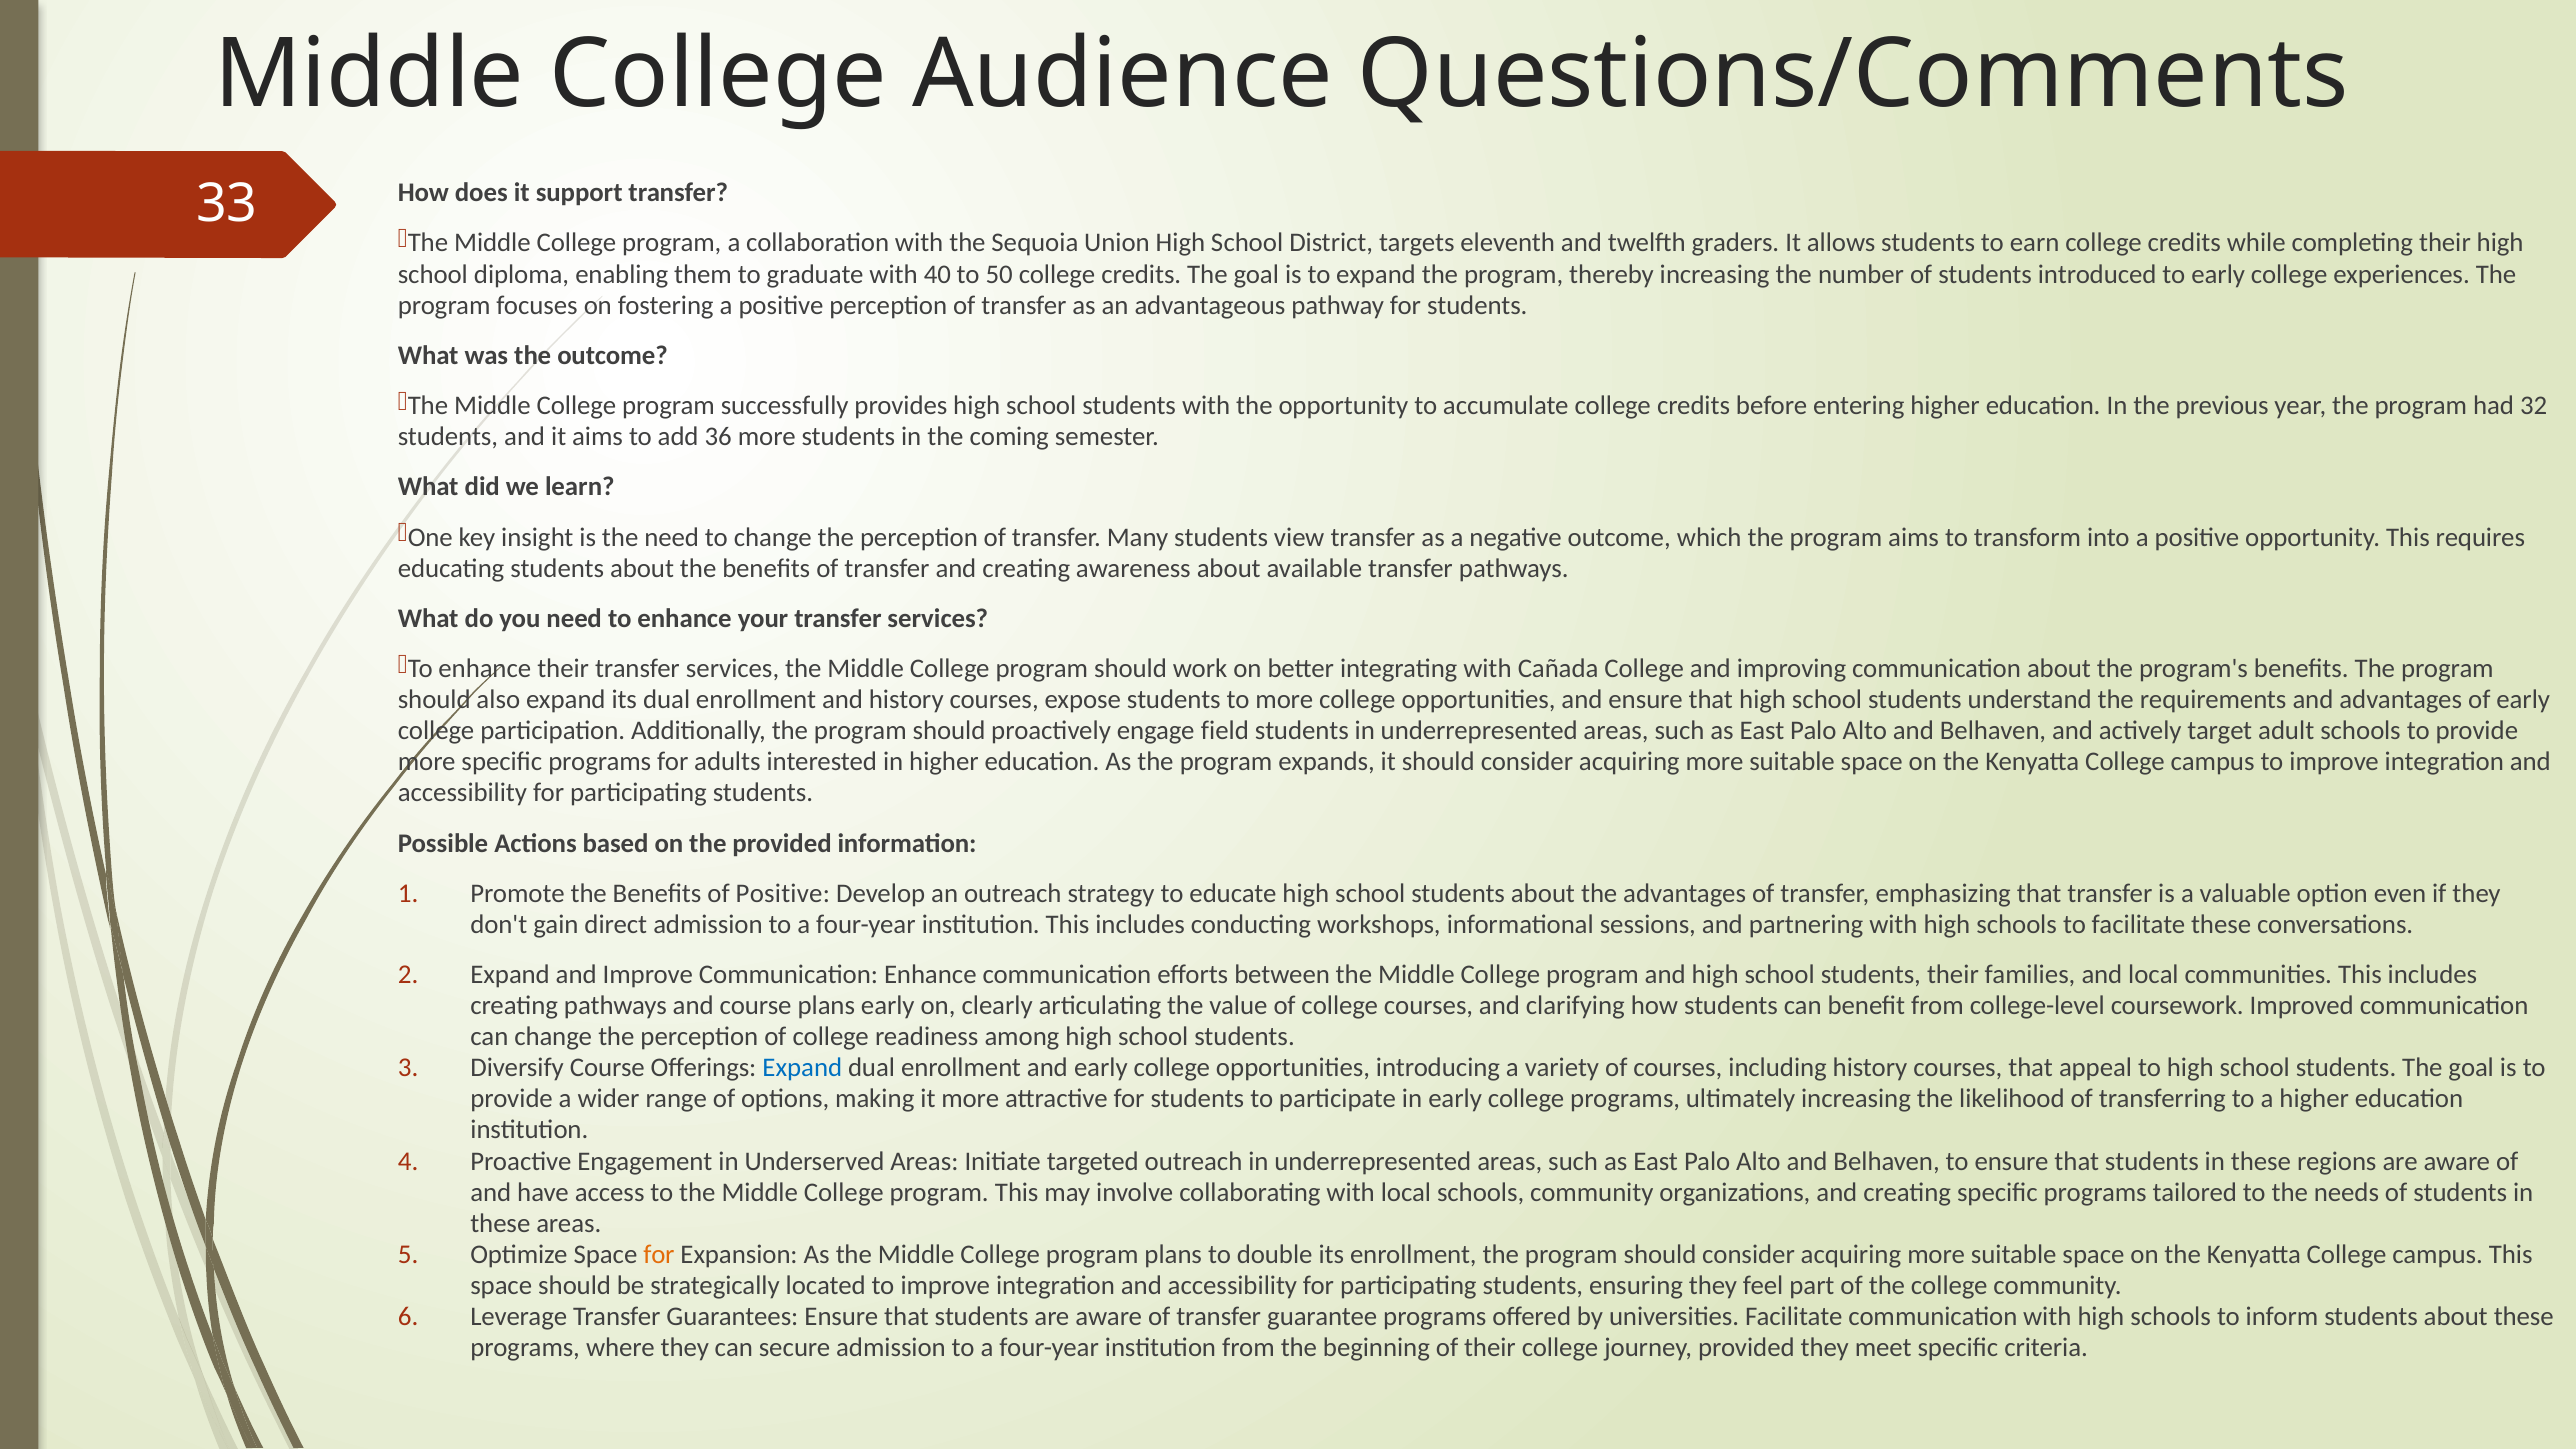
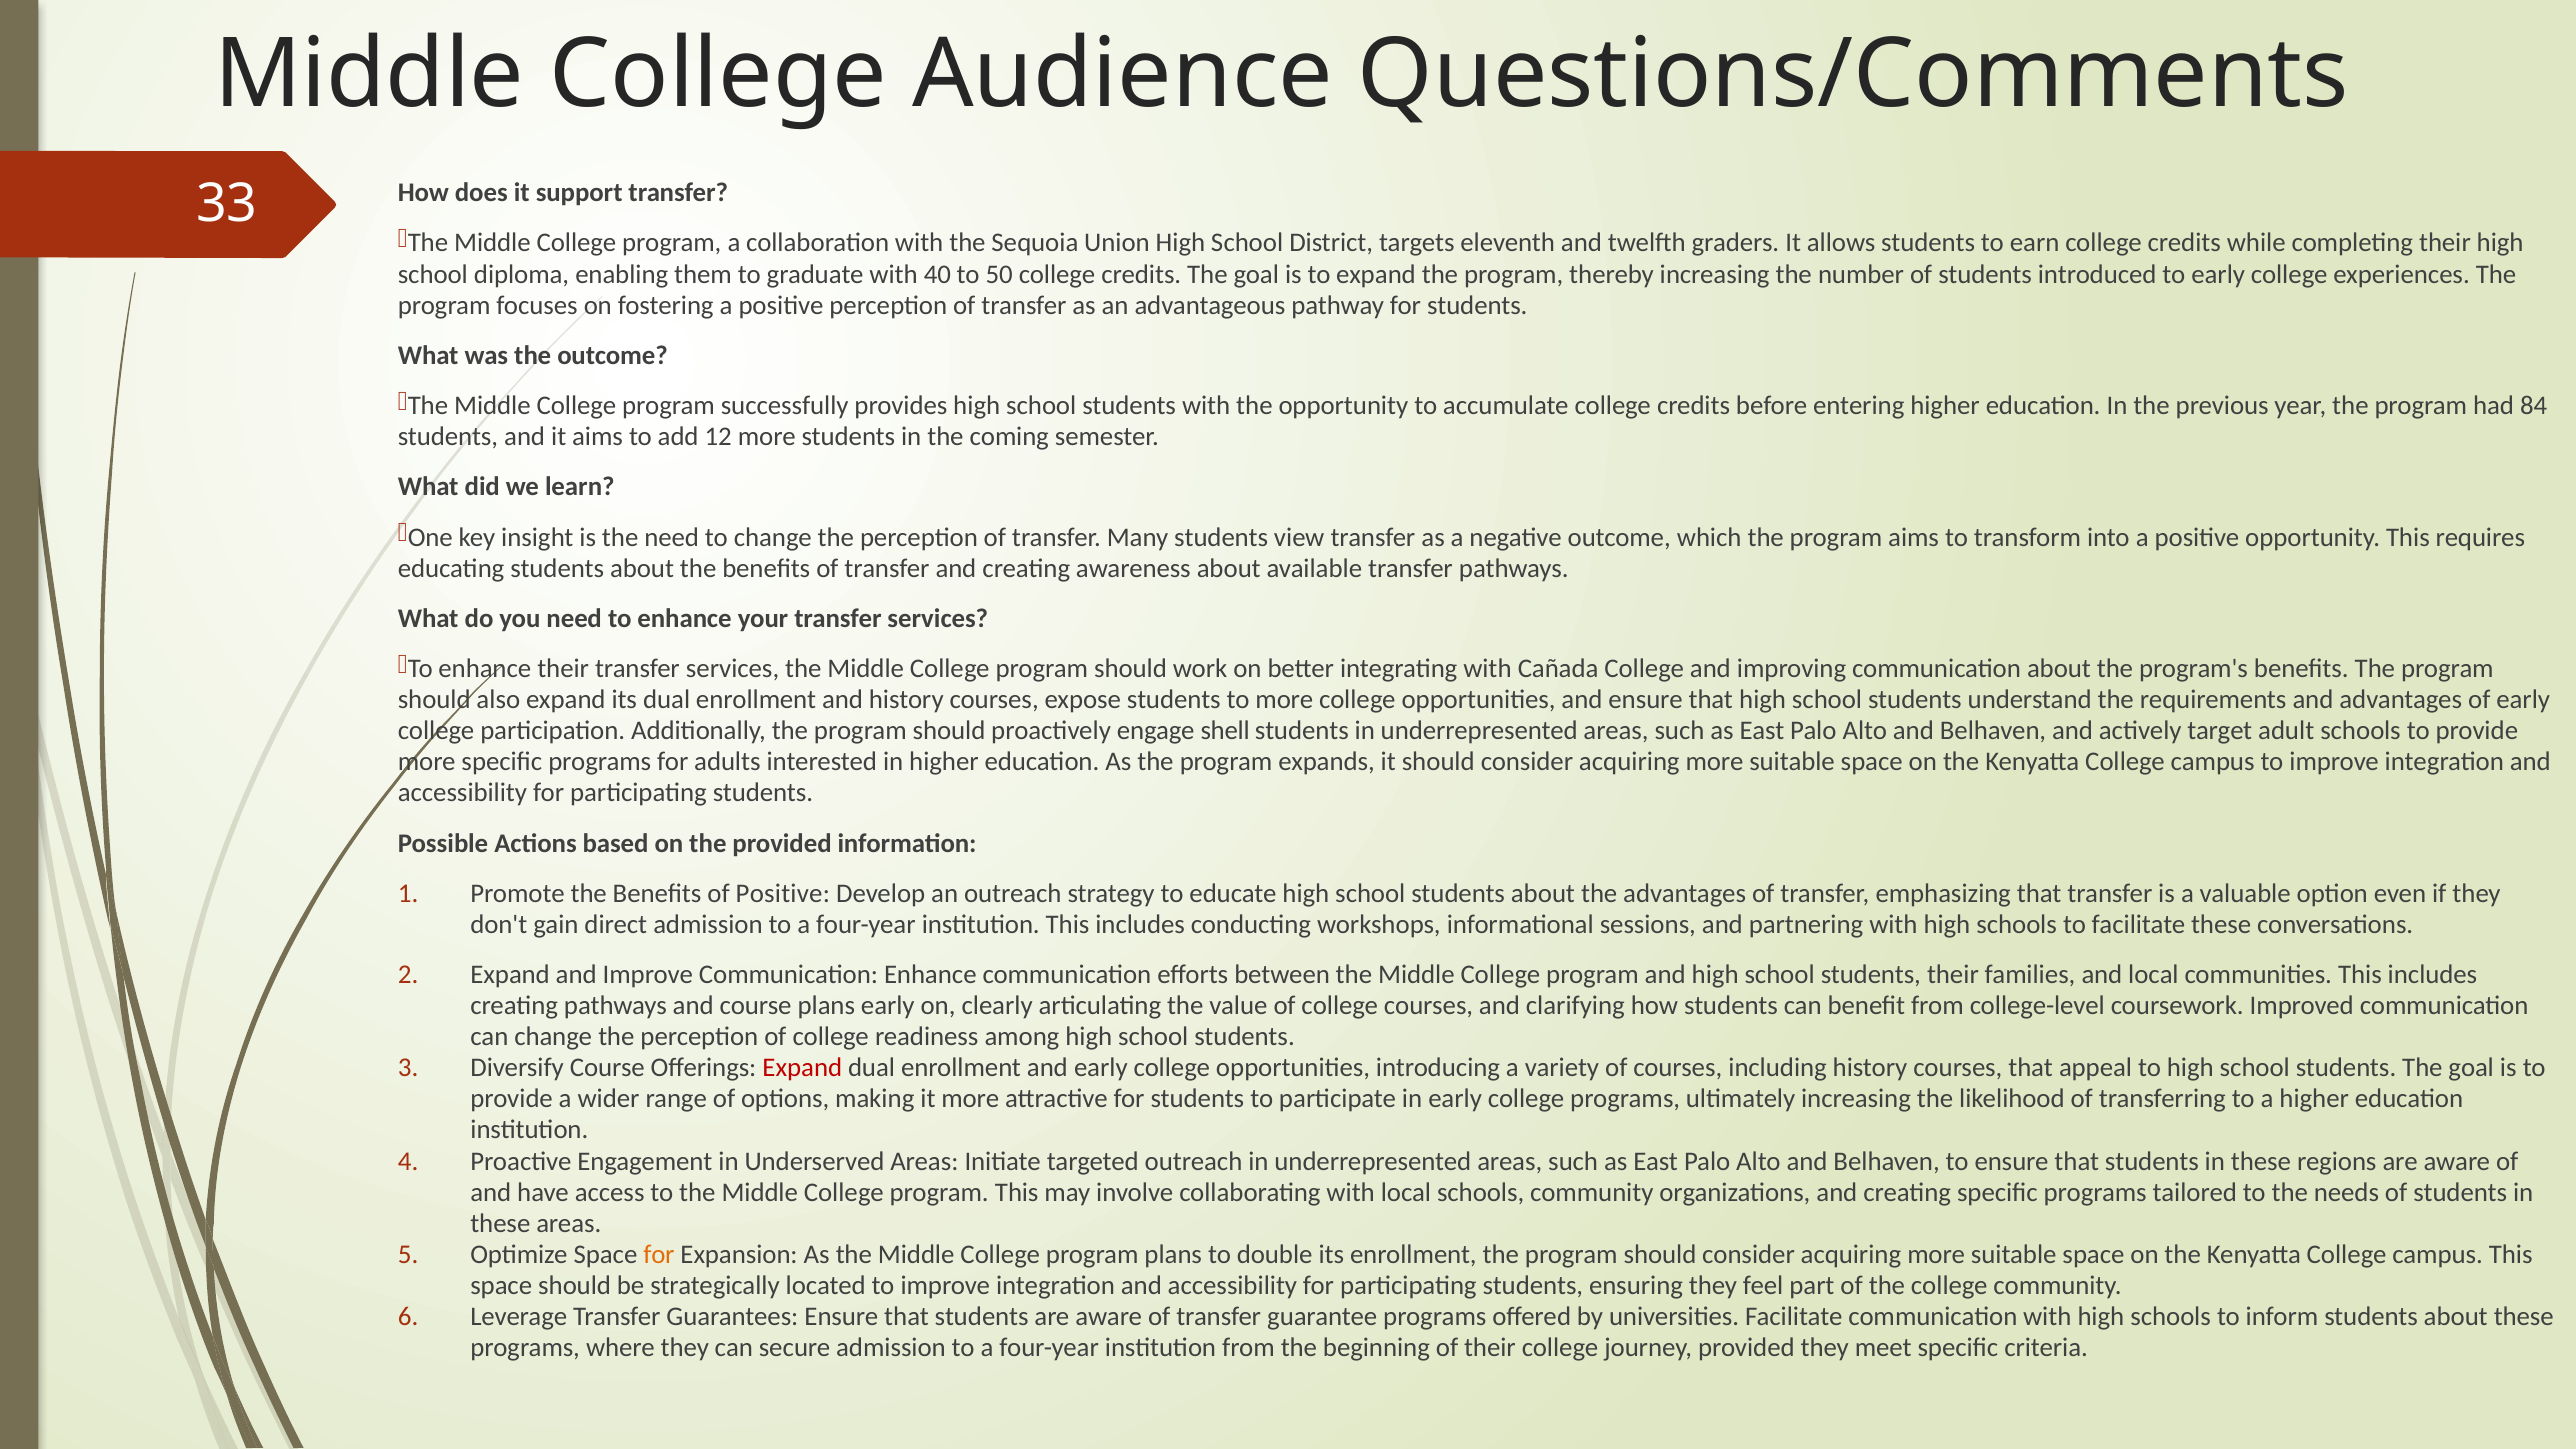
32: 32 -> 84 (2534, 406)
36: 36 -> 12 (718, 437)
field: field -> shell (1225, 731)
Expand colour: blue -> red (802, 1068)
